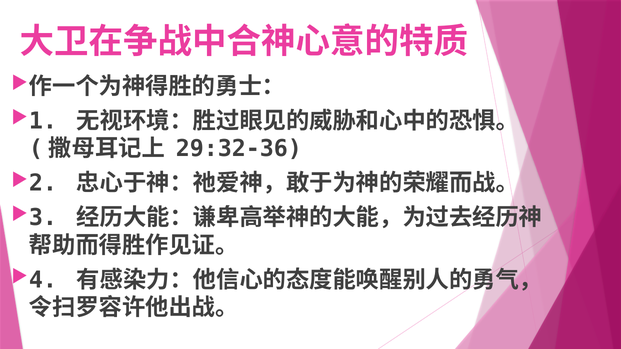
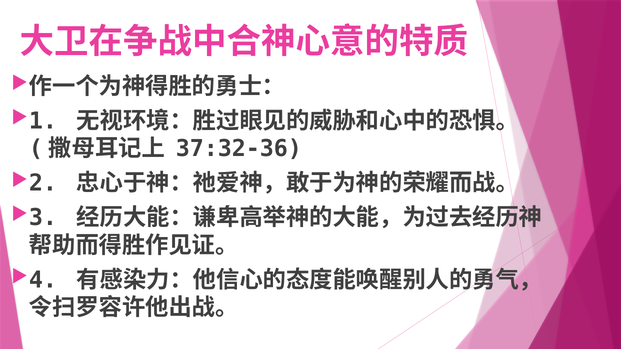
29:32-36: 29:32-36 -> 37:32-36 (239, 149)
